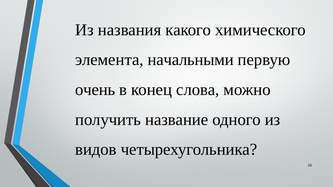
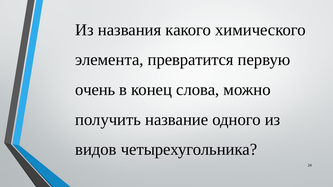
начальными: начальными -> превратится (191, 60)
